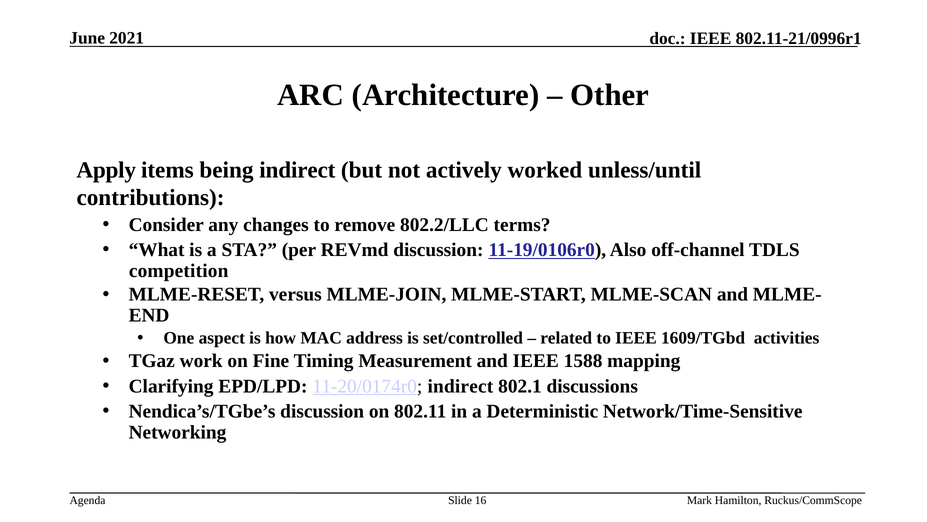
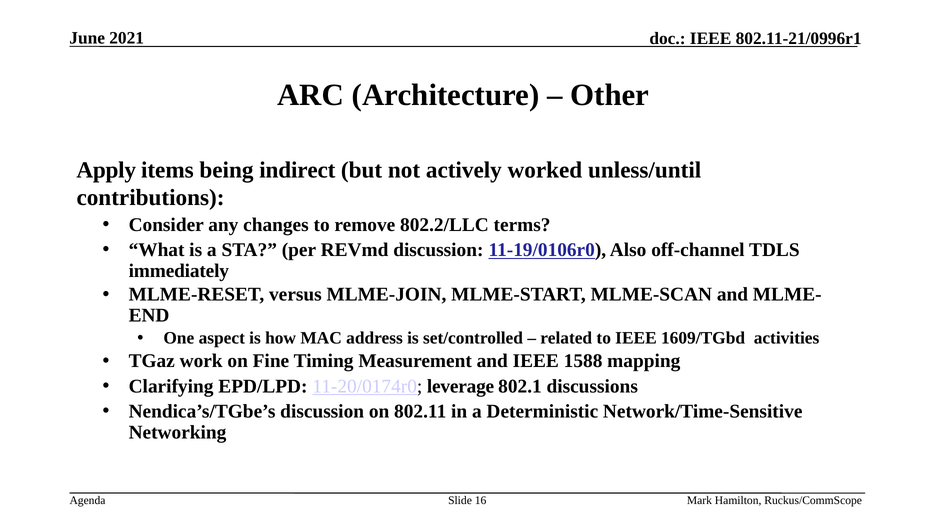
competition: competition -> immediately (179, 270)
11-20/0174r0 indirect: indirect -> leverage (461, 386)
